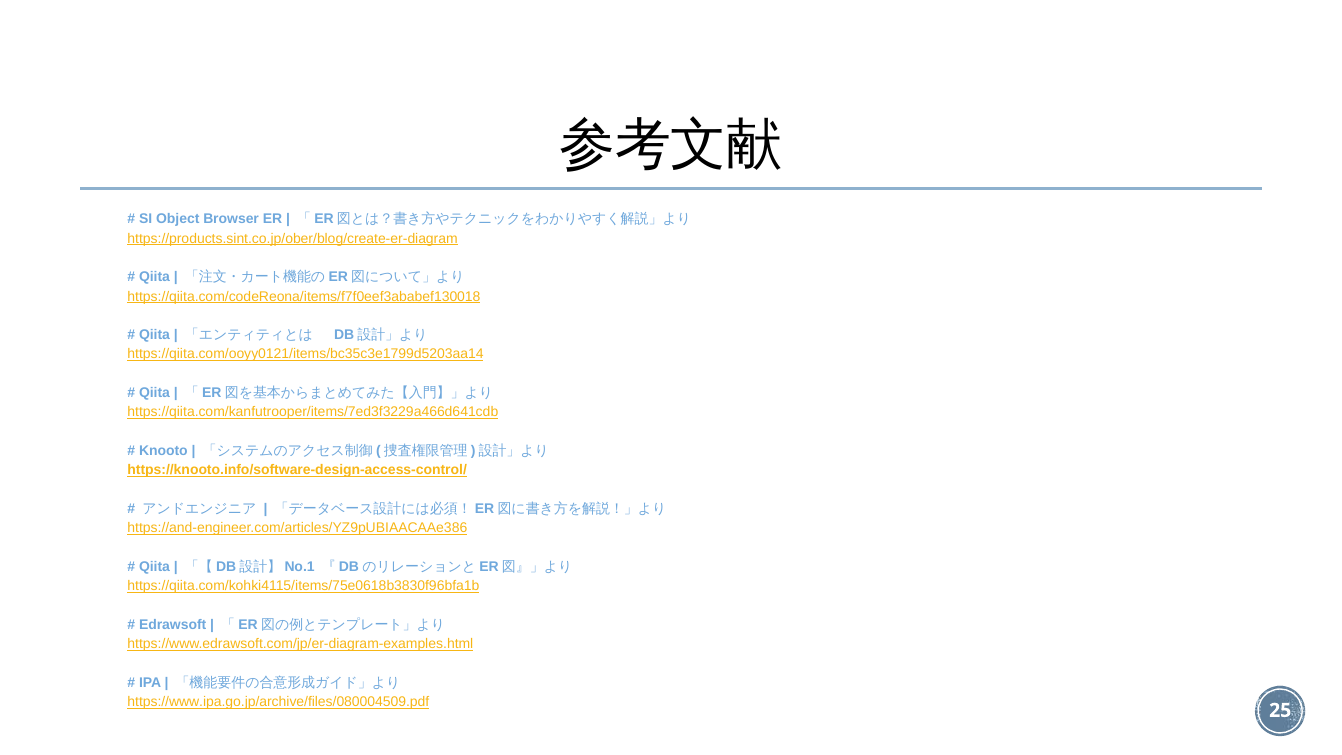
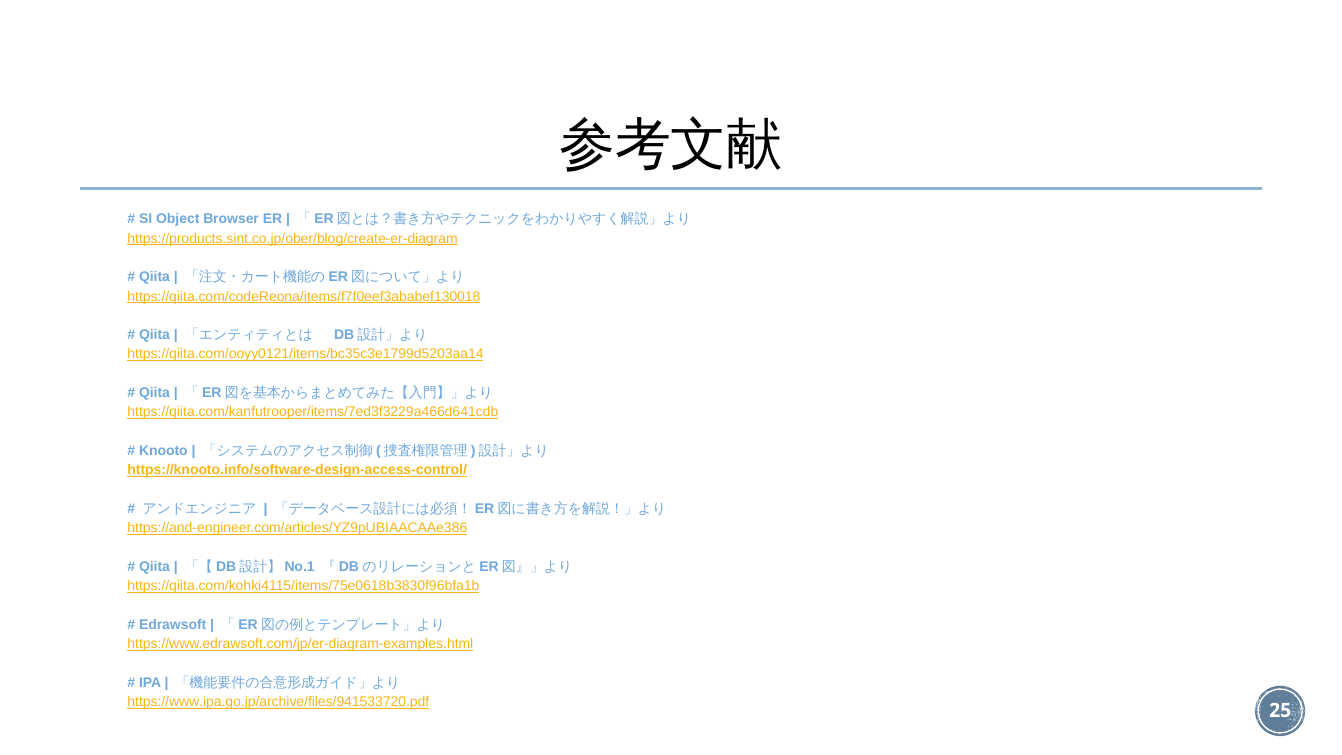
https://www.ipa.go.jp/archive/files/080004509.pdf: https://www.ipa.go.jp/archive/files/080004509.pdf -> https://www.ipa.go.jp/archive/files/941533720.pdf (278, 702)
